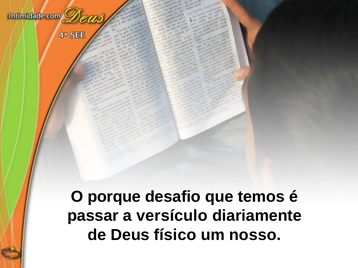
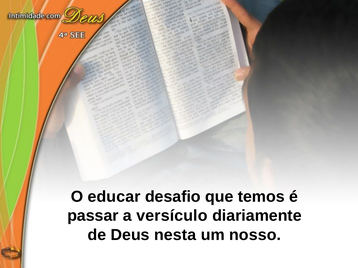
porque: porque -> educar (114, 197)
físico: físico -> nesta (175, 235)
